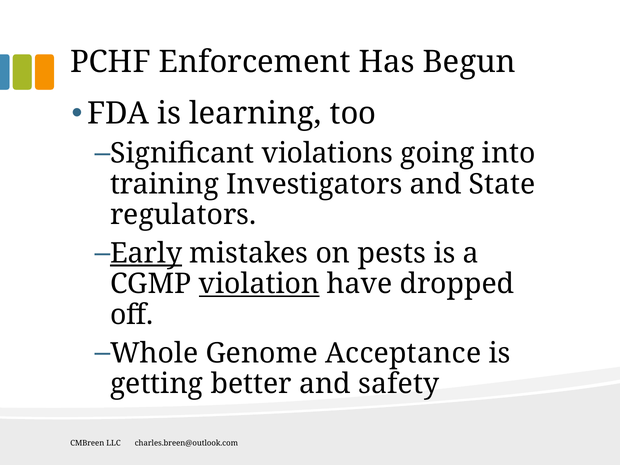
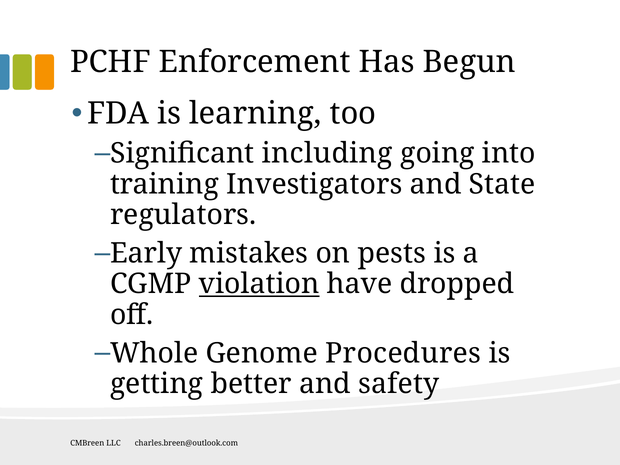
violations: violations -> including (327, 154)
Early underline: present -> none (146, 253)
Acceptance: Acceptance -> Procedures (403, 353)
